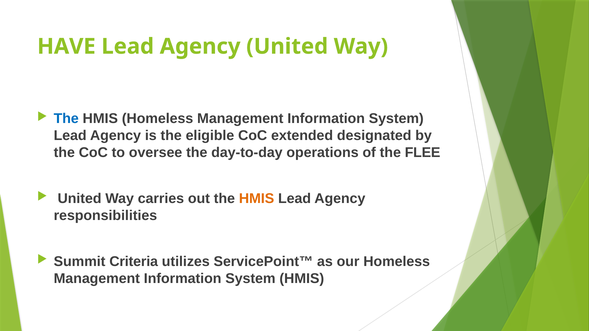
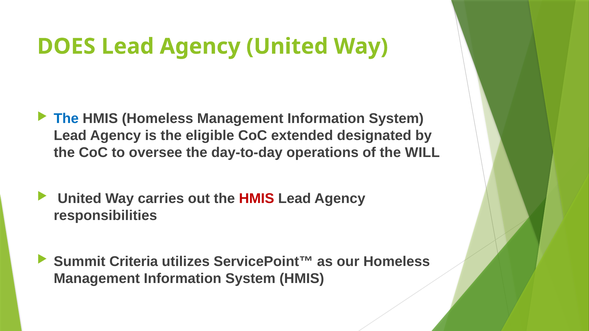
HAVE: HAVE -> DOES (66, 46)
FLEE: FLEE -> WILL (422, 153)
HMIS colour: orange -> red (257, 199)
